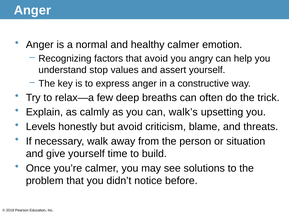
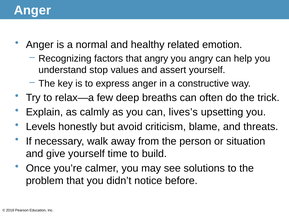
healthy calmer: calmer -> related (183, 45)
that avoid: avoid -> angry (156, 59)
walk’s: walk’s -> lives’s (183, 113)
